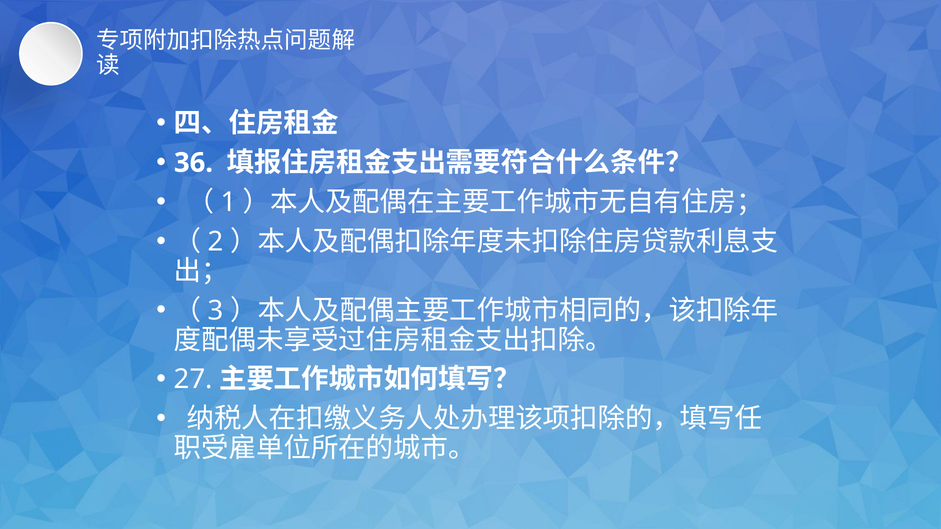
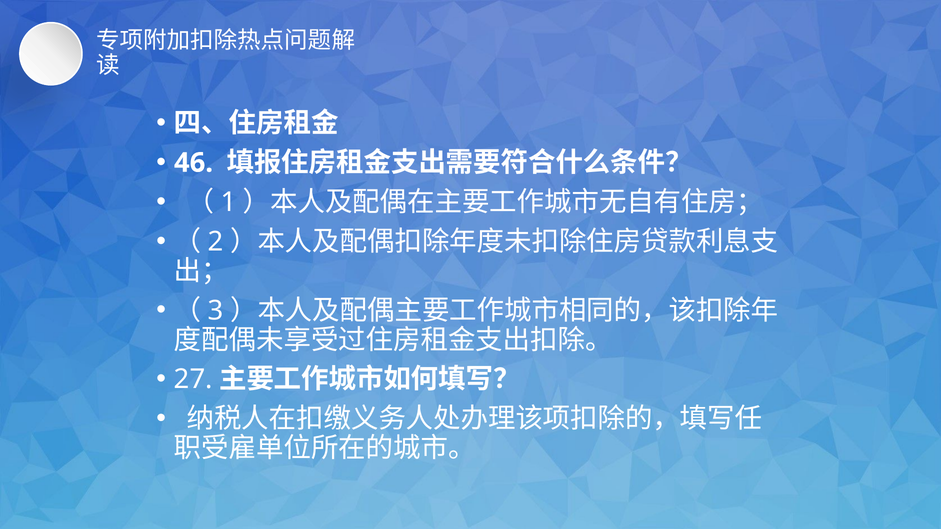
36: 36 -> 46 (194, 163)
